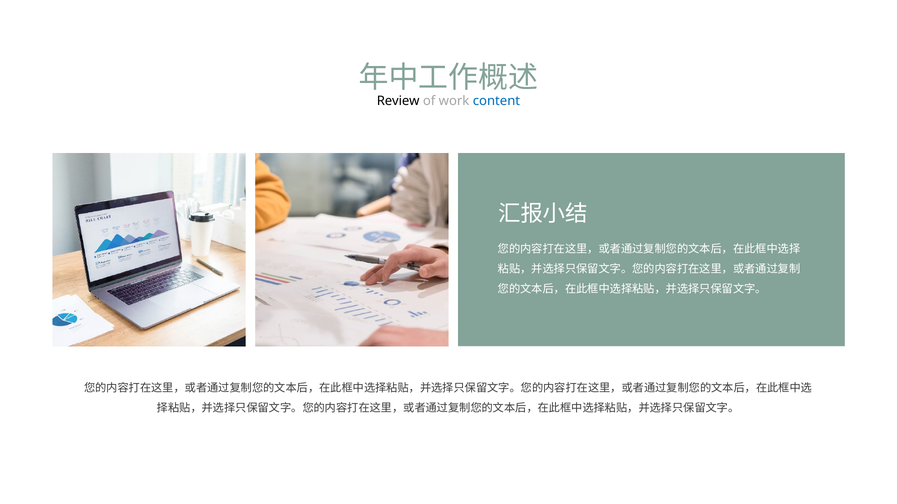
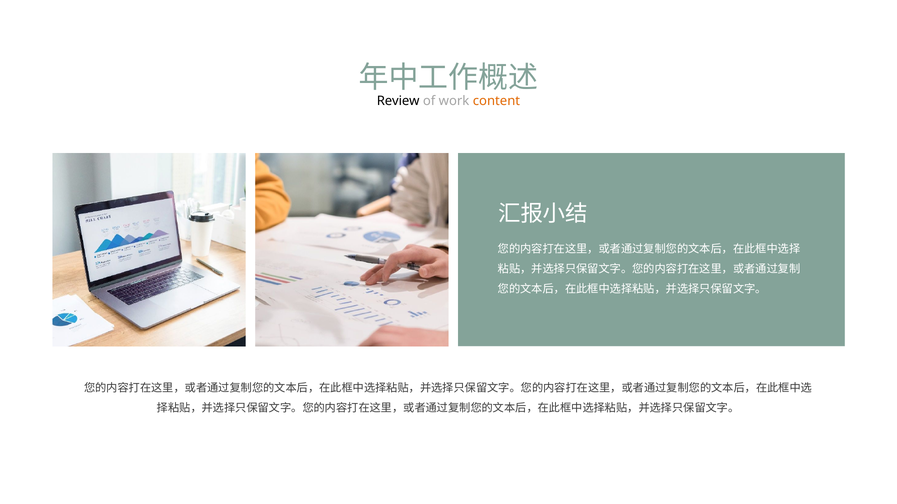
content colour: blue -> orange (496, 101)
